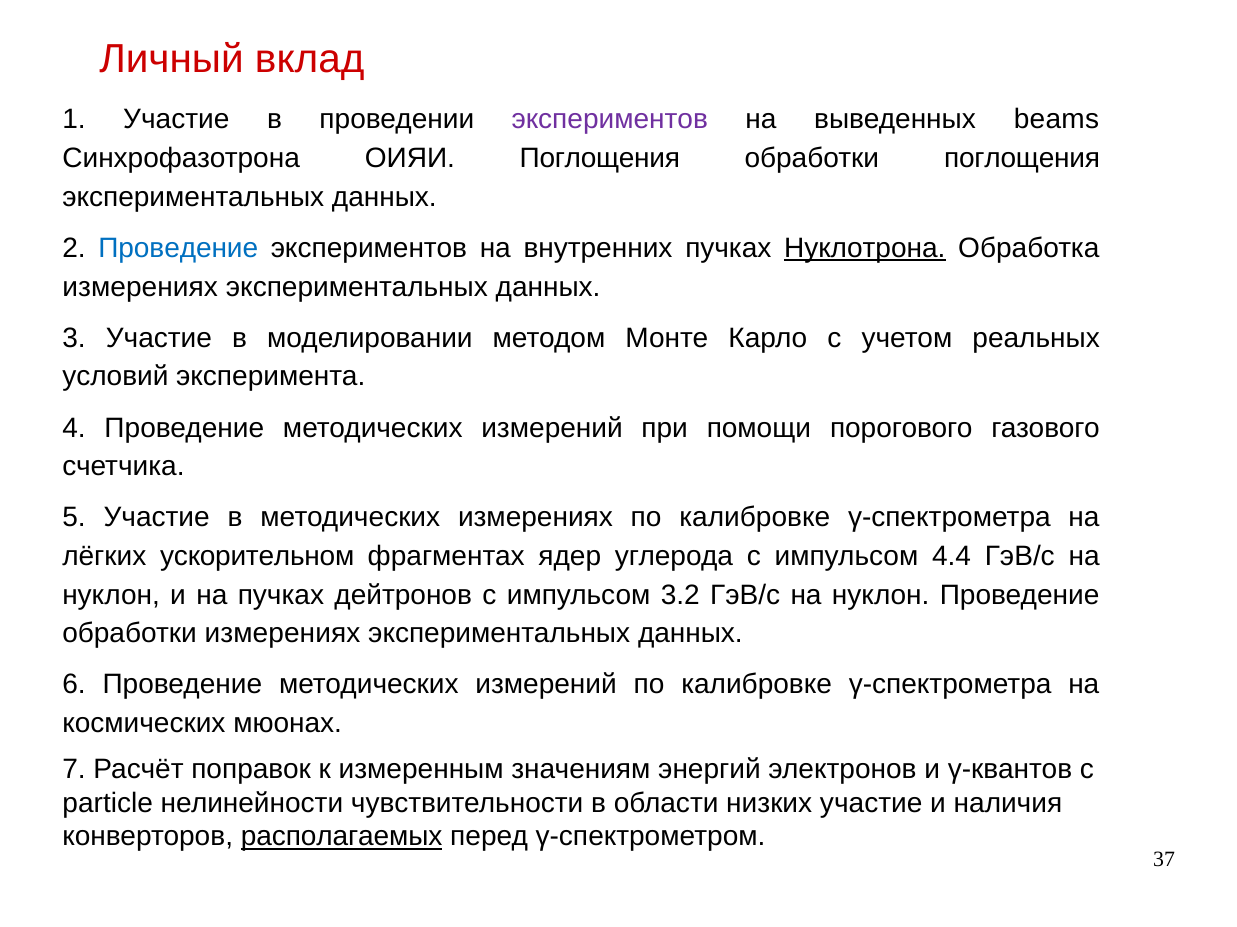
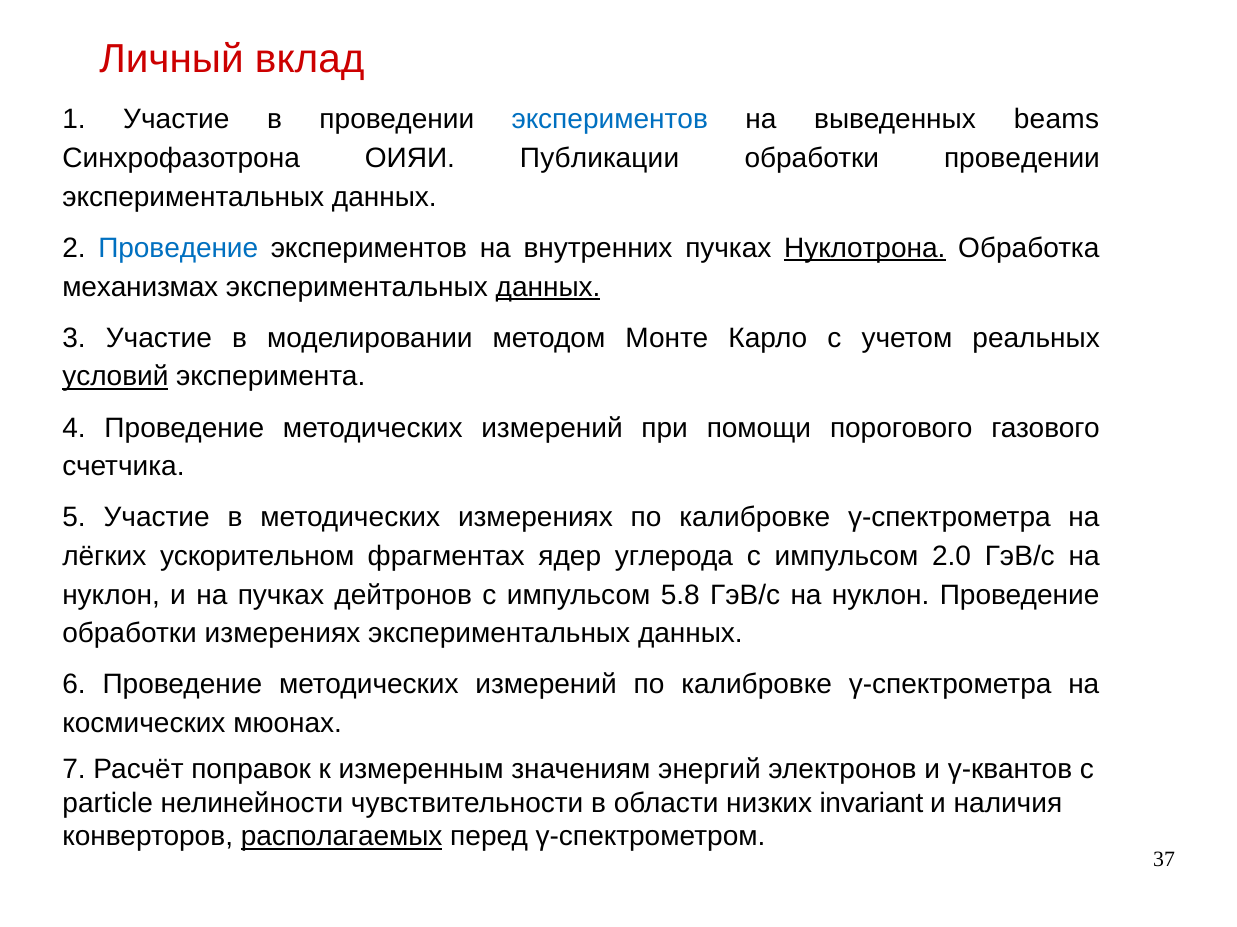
экспериментов colour: purple -> blue (610, 120)
ОИЯИ Поглощения: Поглощения -> Публикации (600, 159)
обработки поглощения: поглощения -> проведении (1022, 159)
измерениях: измерениях -> механизмах (140, 287)
данных underline: none -> present (548, 287)
условий underline: none -> present (115, 377)
4.4: 4.4 -> 2.0 (952, 557)
3.2: 3.2 -> 5.8 (680, 595)
низких участие: участие -> invariant (871, 804)
